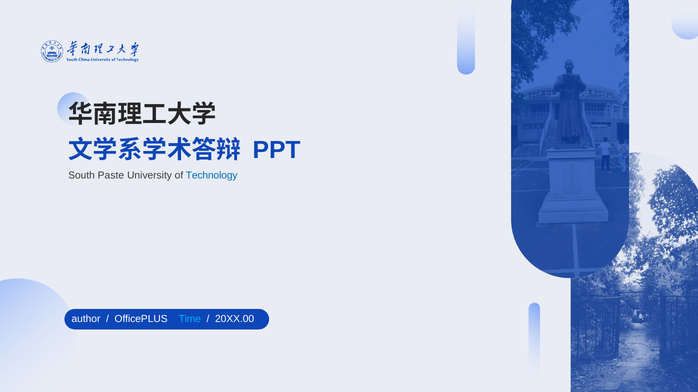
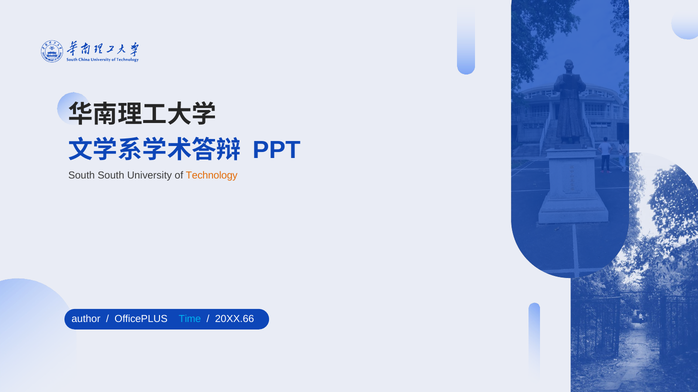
South Paste: Paste -> South (111, 176)
Technology colour: blue -> orange (212, 176)
20XX.00: 20XX.00 -> 20XX.66 (235, 320)
